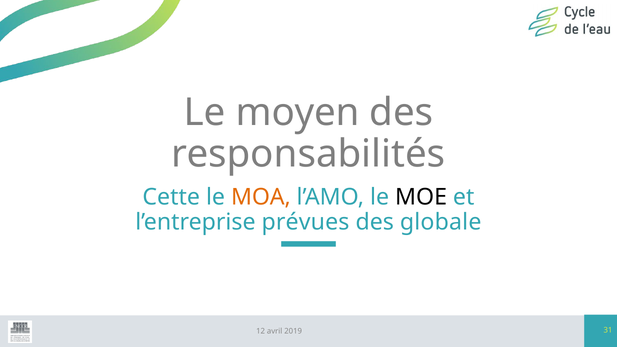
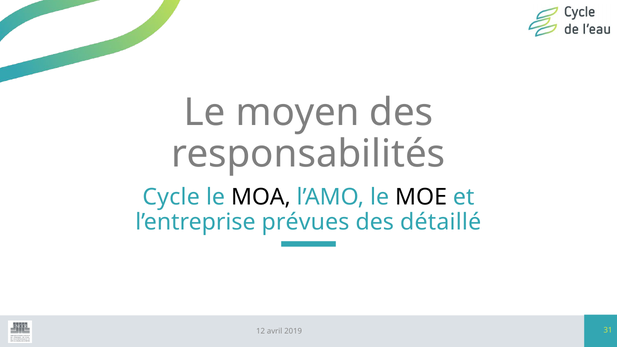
Cette: Cette -> Cycle (171, 197)
MOA colour: orange -> black (261, 197)
globale: globale -> détaillé (441, 222)
